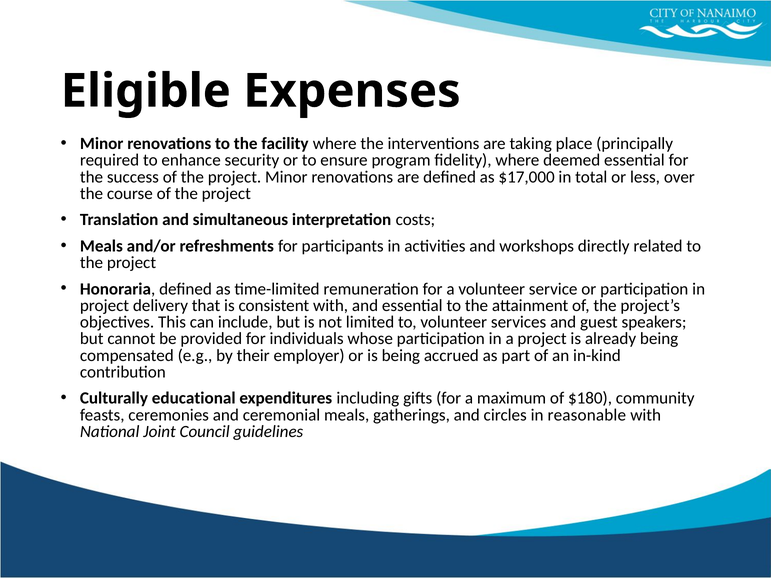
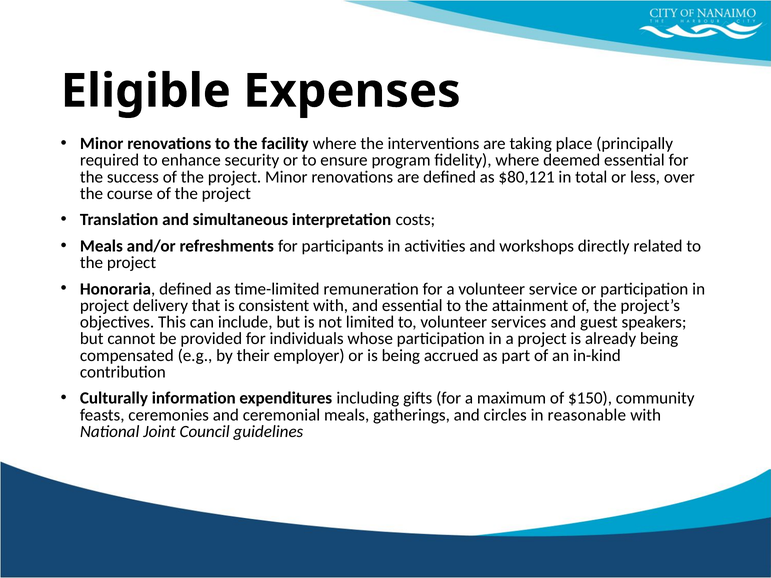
$17,000: $17,000 -> $80,121 (527, 177)
educational: educational -> information (194, 399)
$180: $180 -> $150 (590, 399)
